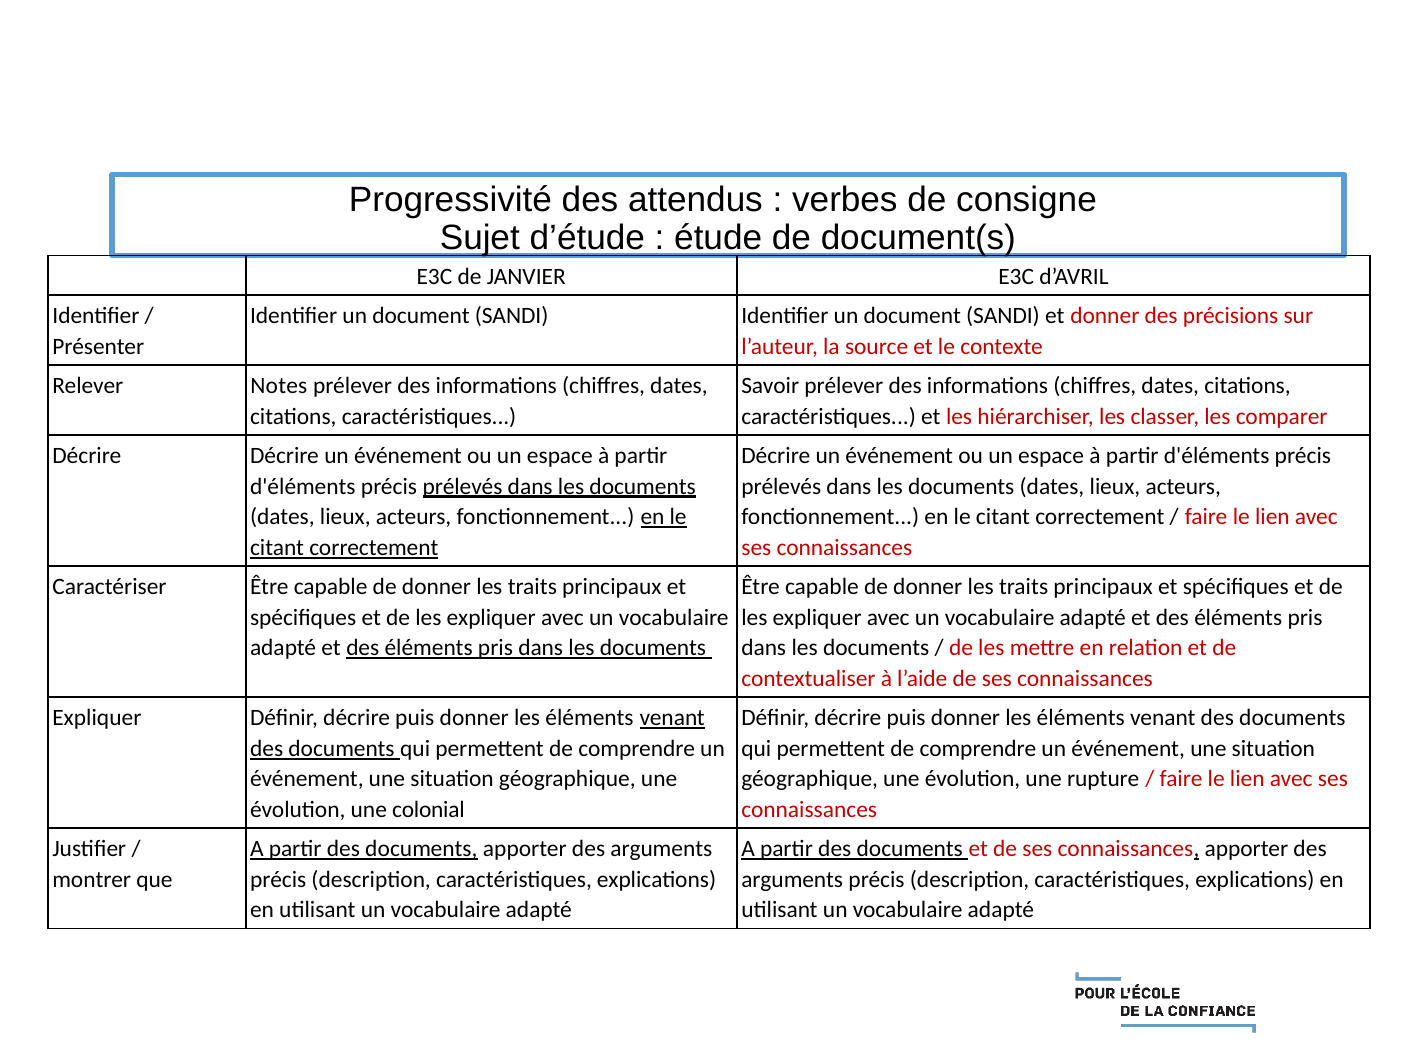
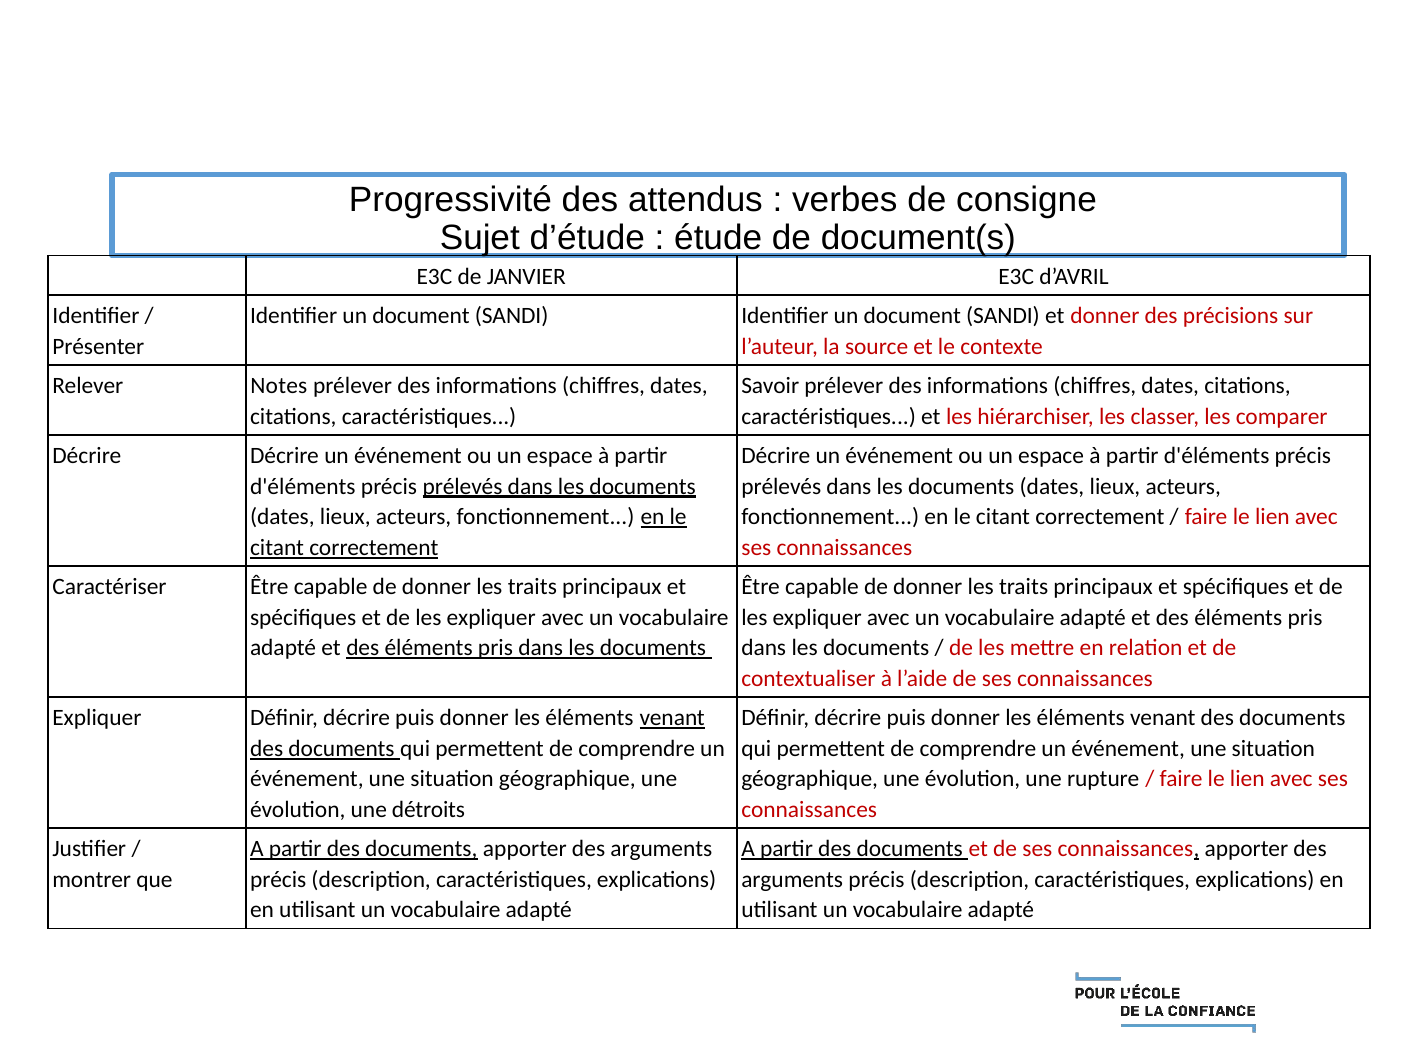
colonial: colonial -> détroits (428, 810)
